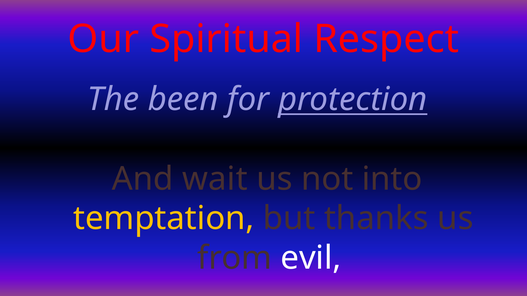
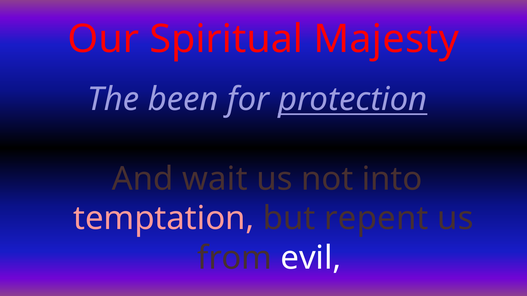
Respect: Respect -> Majesty (386, 39)
temptation colour: yellow -> pink (164, 219)
thanks: thanks -> repent (376, 219)
